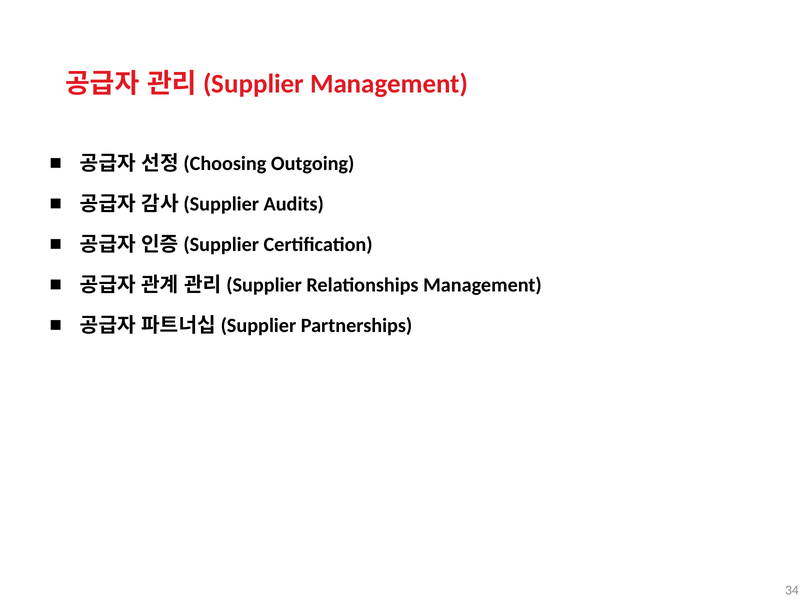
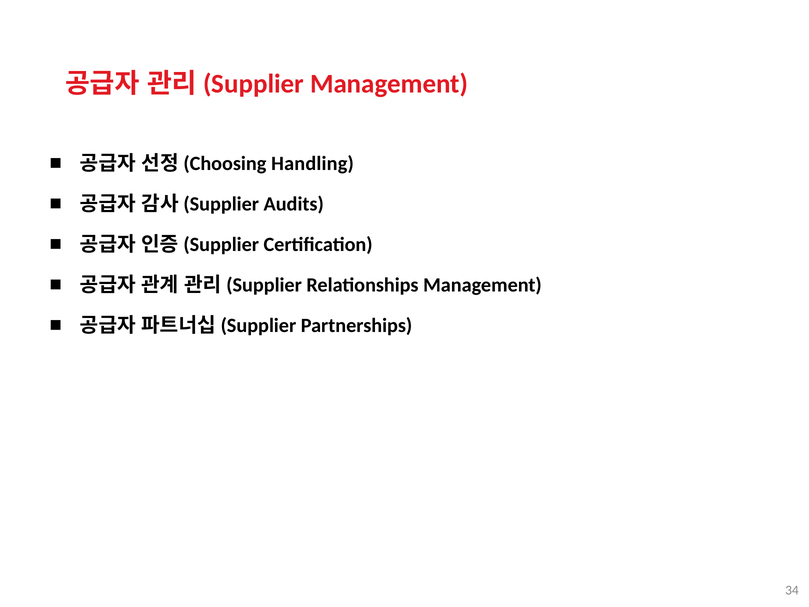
Outgoing: Outgoing -> Handling (313, 164)
